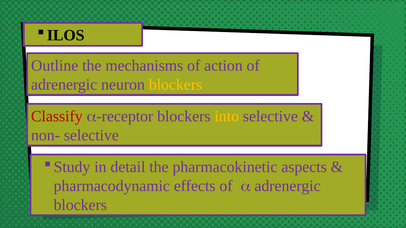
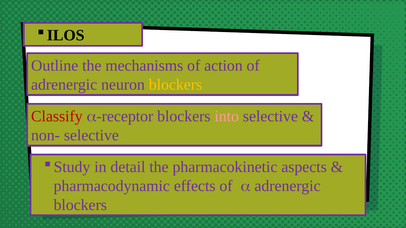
into colour: yellow -> pink (227, 117)
